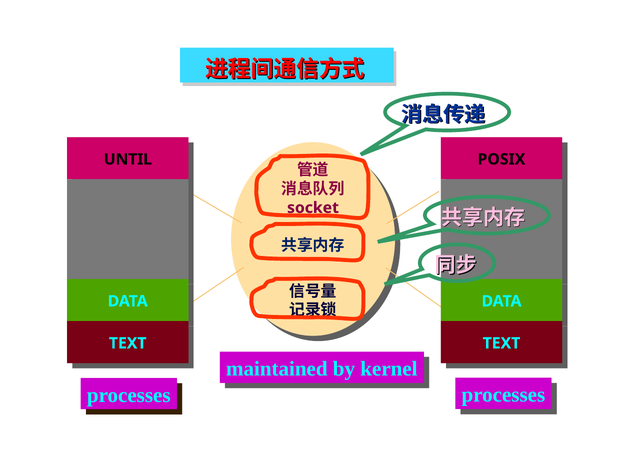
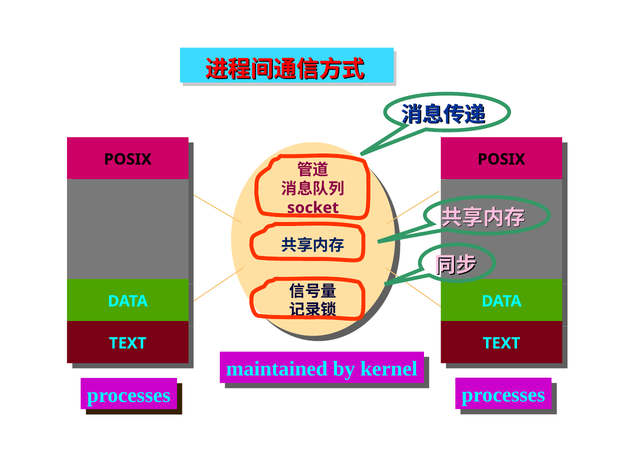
UNTIL: UNTIL -> POSIX (128, 159)
